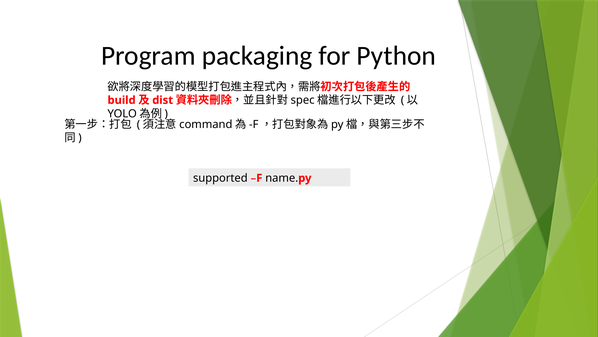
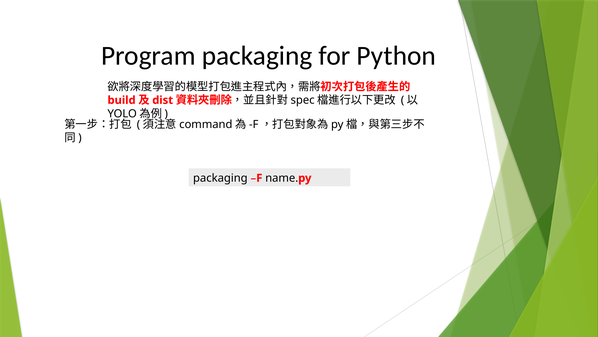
supported: supported -> packaging (220, 178)
